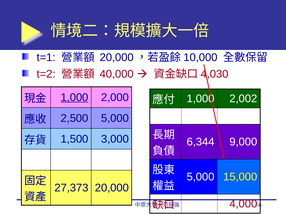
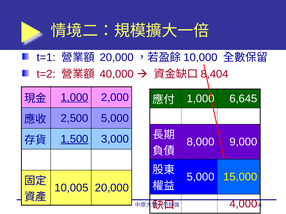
4,030: 4,030 -> 8,404 (215, 74)
2,002: 2,002 -> 6,645 (243, 99)
1,500 underline: none -> present (74, 139)
6,344: 6,344 -> 8,000 (201, 142)
27,373: 27,373 -> 10,005 (71, 188)
